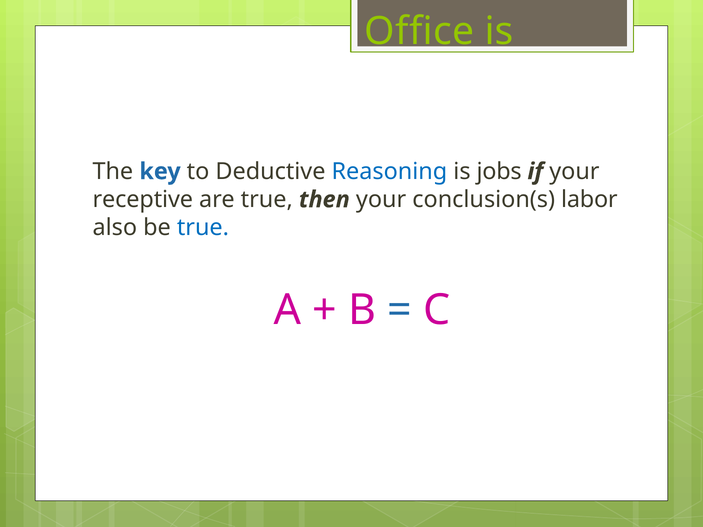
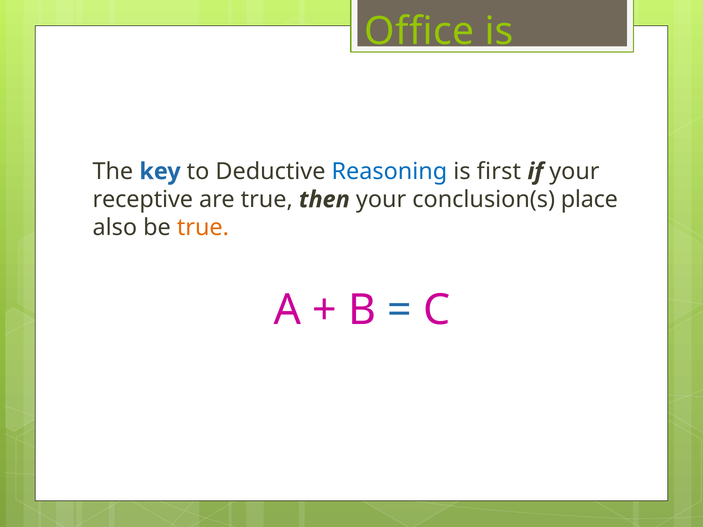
jobs: jobs -> first (499, 172)
labor: labor -> place (589, 200)
true colour: blue -> orange (203, 228)
